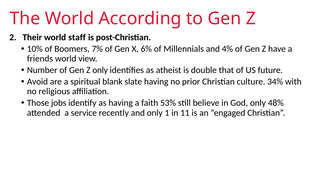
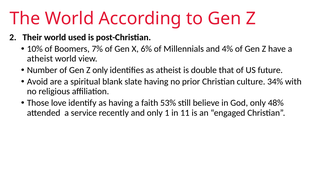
staff: staff -> used (77, 37)
friends: friends -> atheist (40, 59)
jobs: jobs -> love (59, 103)
